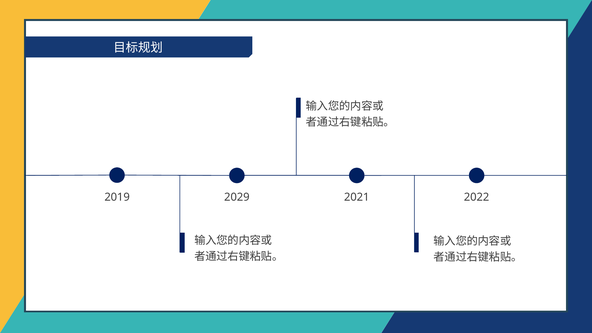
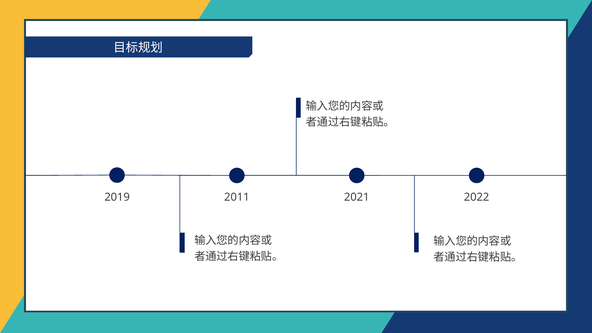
2029: 2029 -> 2011 (237, 197)
